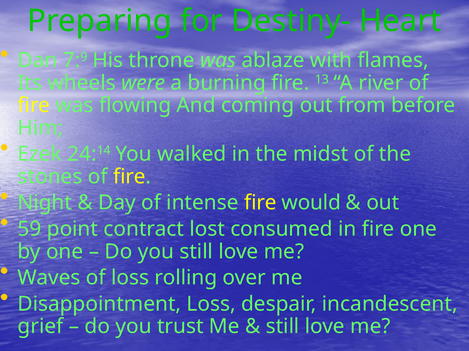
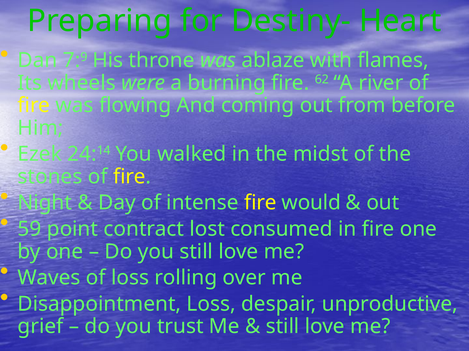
13: 13 -> 62 (322, 80)
incandescent: incandescent -> unproductive (390, 305)
